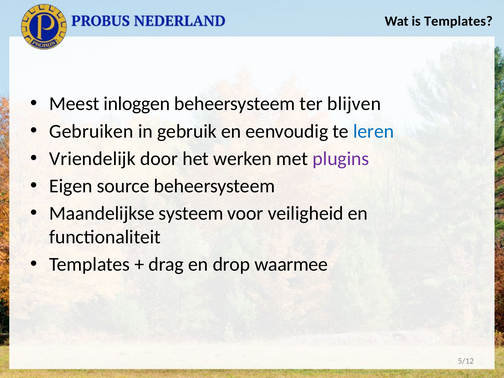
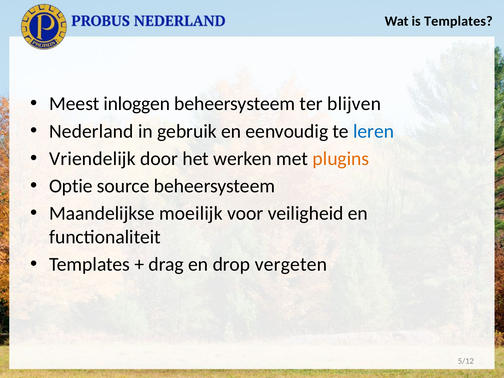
Gebruiken: Gebruiken -> Nederland (91, 131)
plugins colour: purple -> orange (341, 159)
Eigen: Eigen -> Optie (71, 186)
systeem: systeem -> moeilijk (191, 213)
waarmee: waarmee -> vergeten (291, 264)
